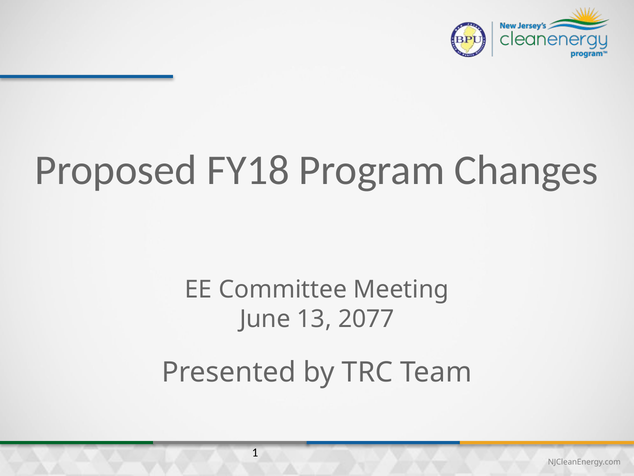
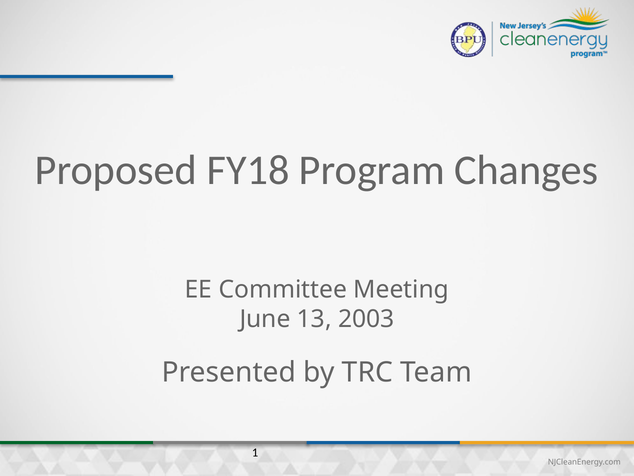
2077: 2077 -> 2003 (366, 319)
